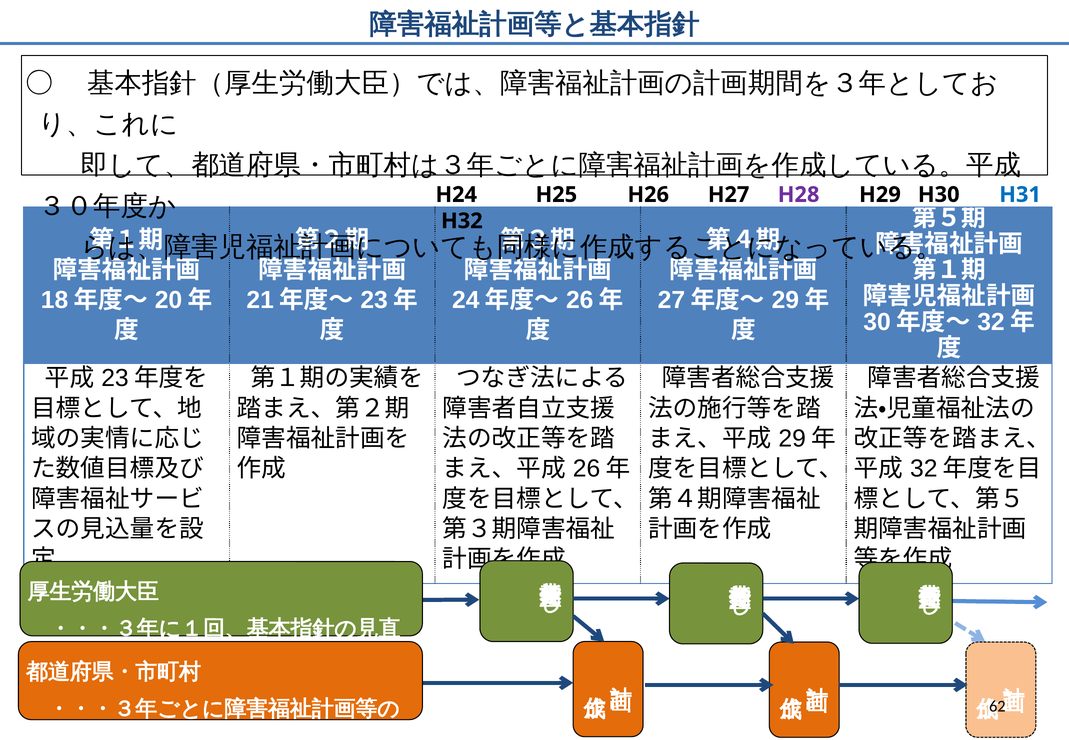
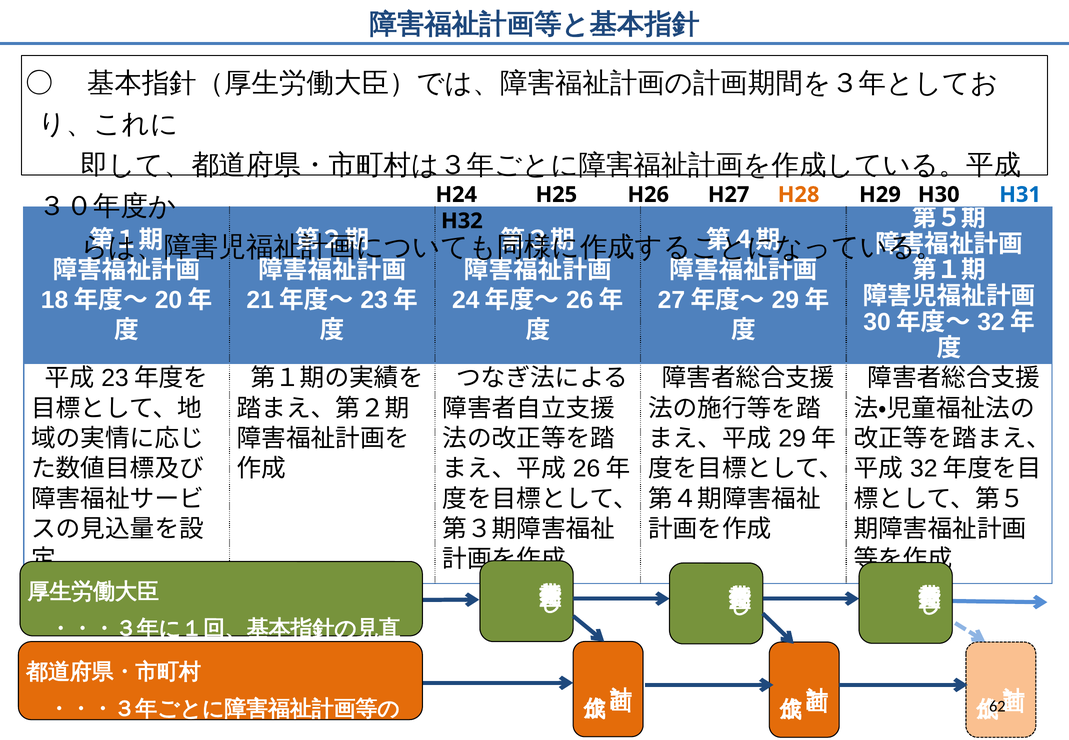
H28 colour: purple -> orange (799, 195)
